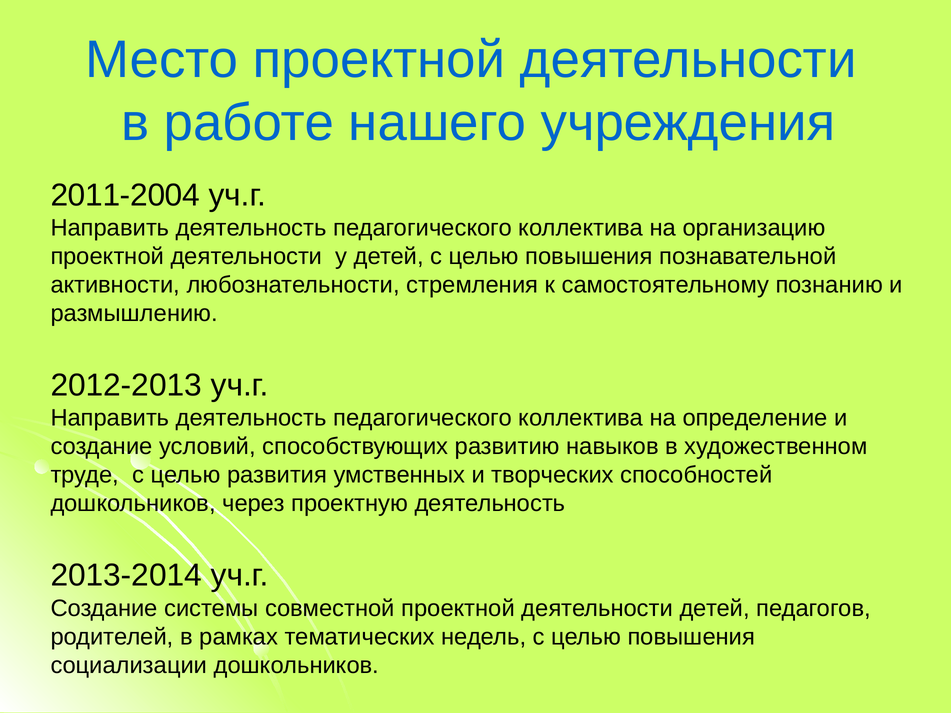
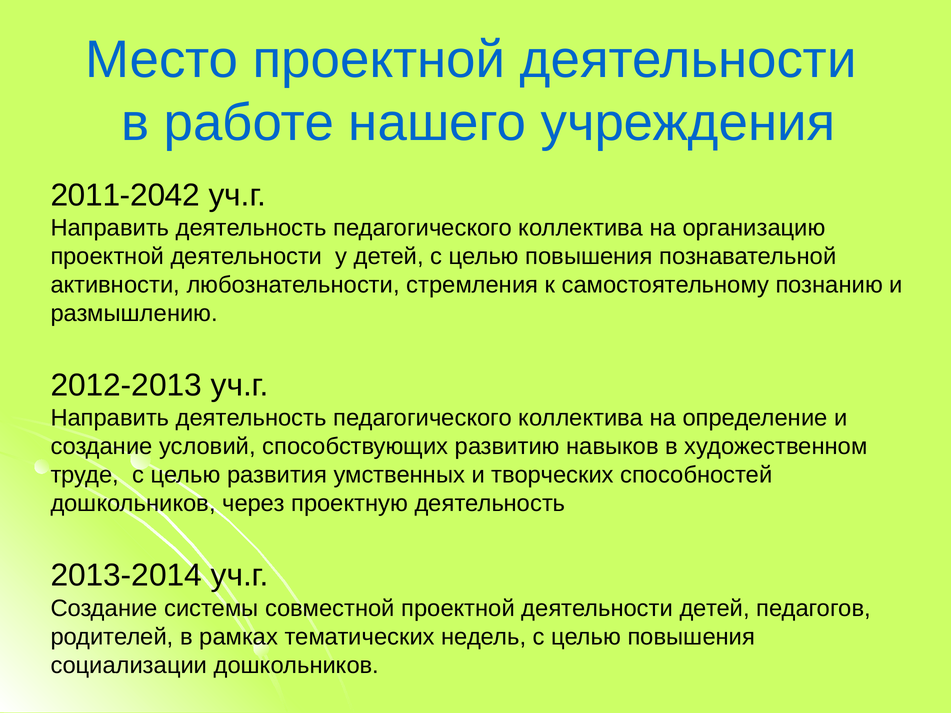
2011-2004: 2011-2004 -> 2011-2042 (125, 195)
